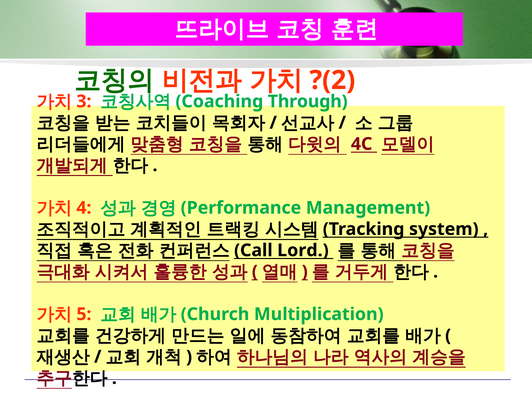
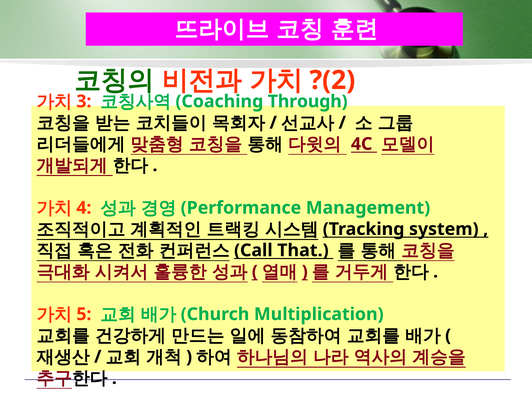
Lord: Lord -> That (303, 250)
